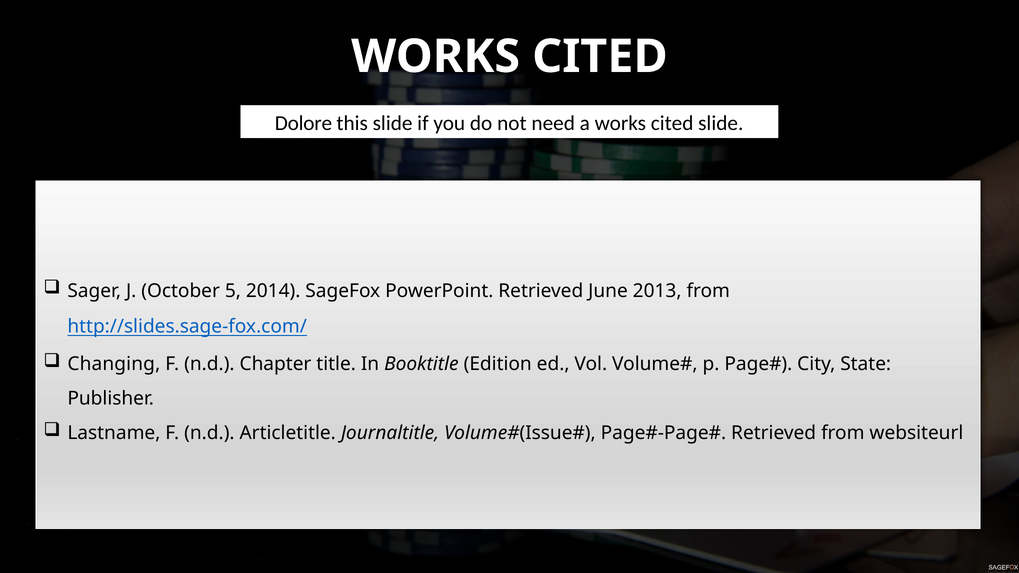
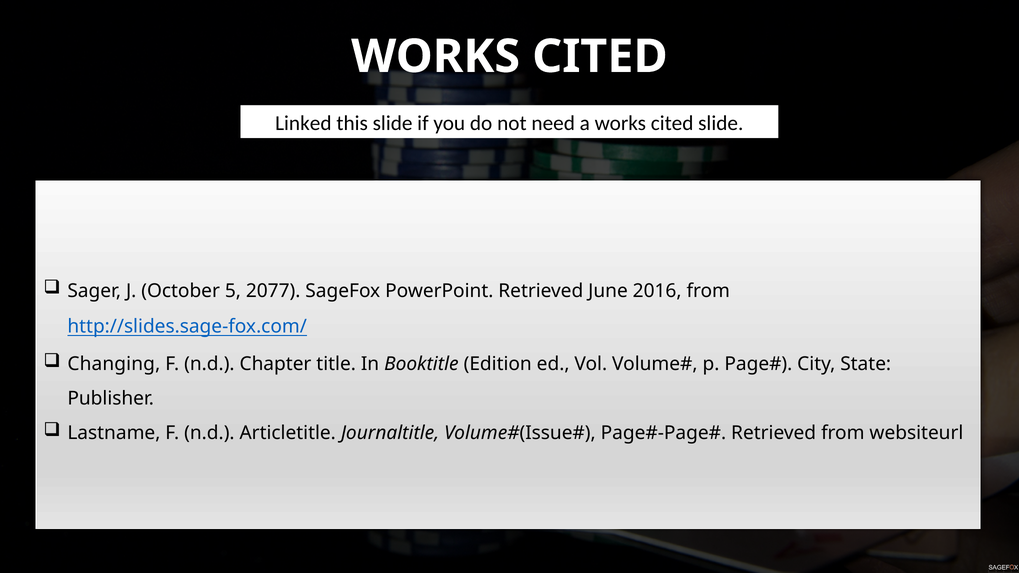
Dolore: Dolore -> Linked (303, 123)
2014: 2014 -> 2077 (273, 291)
2013: 2013 -> 2016 (657, 291)
